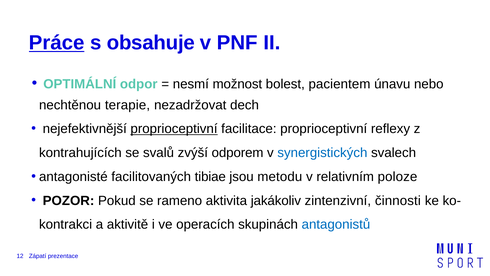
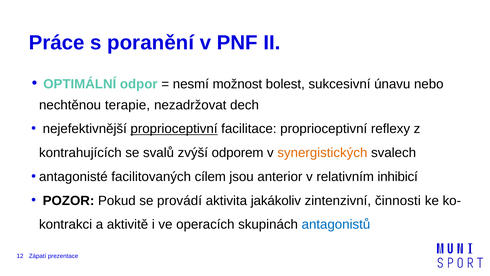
Práce underline: present -> none (57, 43)
obsahuje: obsahuje -> poranění (151, 43)
pacientem: pacientem -> sukcesivní (340, 84)
synergistických colour: blue -> orange (322, 153)
tibiae: tibiae -> cílem (210, 176)
metodu: metodu -> anterior (280, 176)
poloze: poloze -> inhibicí (398, 176)
rameno: rameno -> provádí (180, 200)
